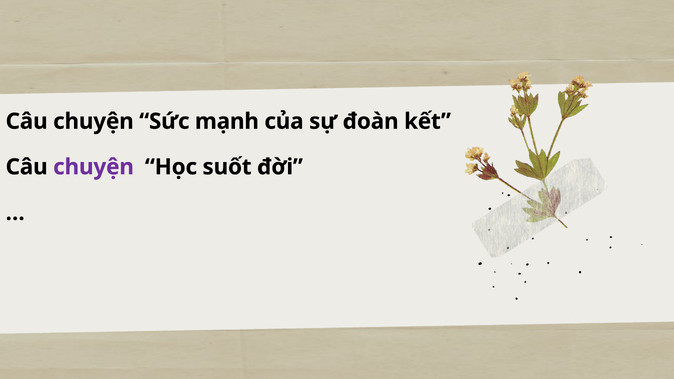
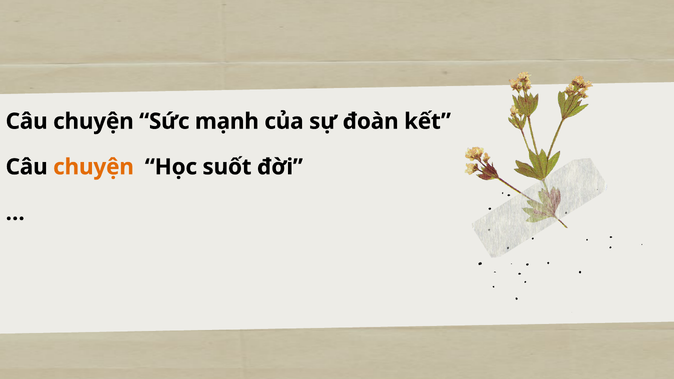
chuyện colour: purple -> orange (94, 167)
